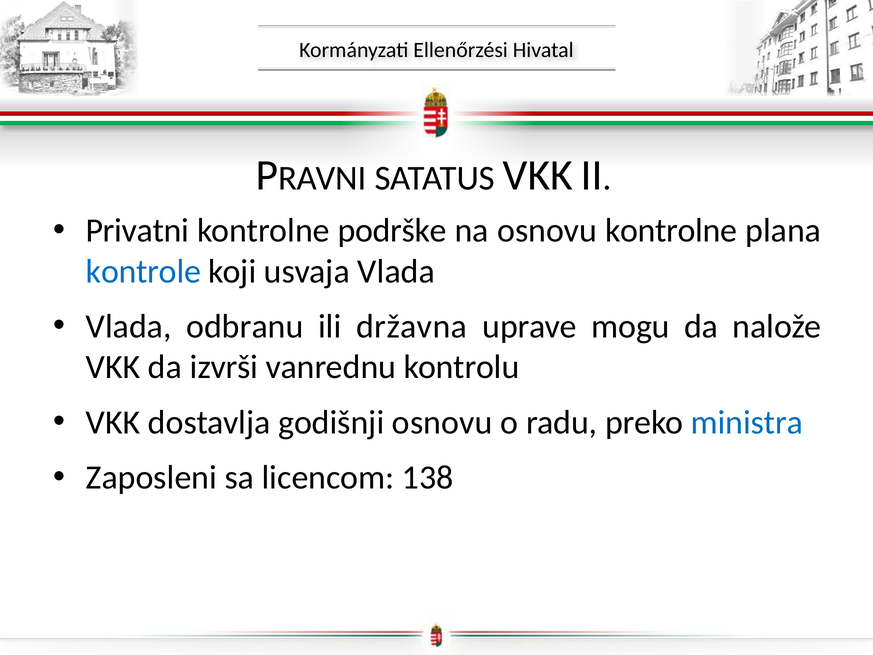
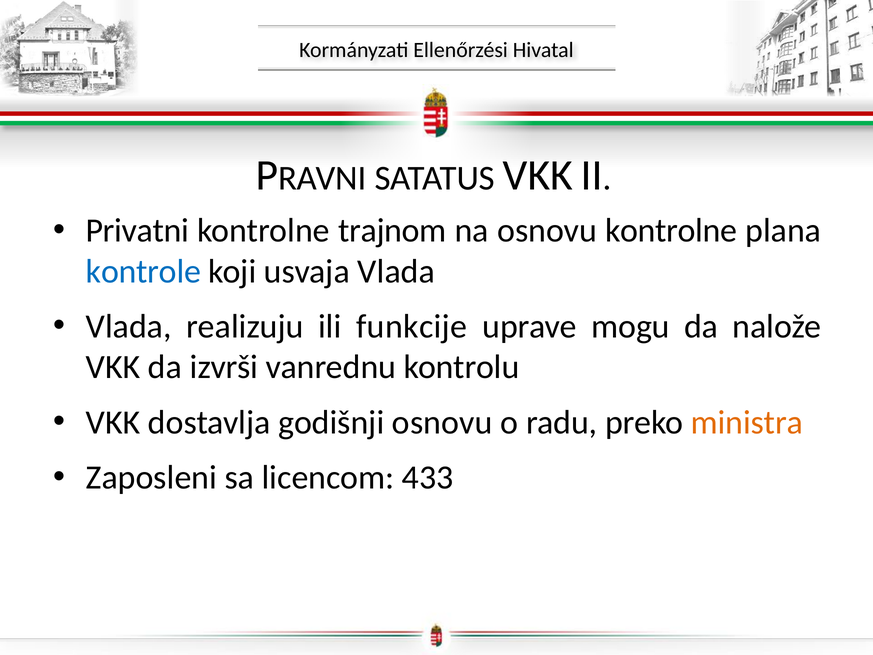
podrške: podrške -> trajnom (392, 231)
odbranu: odbranu -> realizuju (245, 326)
državna: državna -> funkcije (412, 326)
ministra colour: blue -> orange (747, 422)
138: 138 -> 433 (428, 478)
